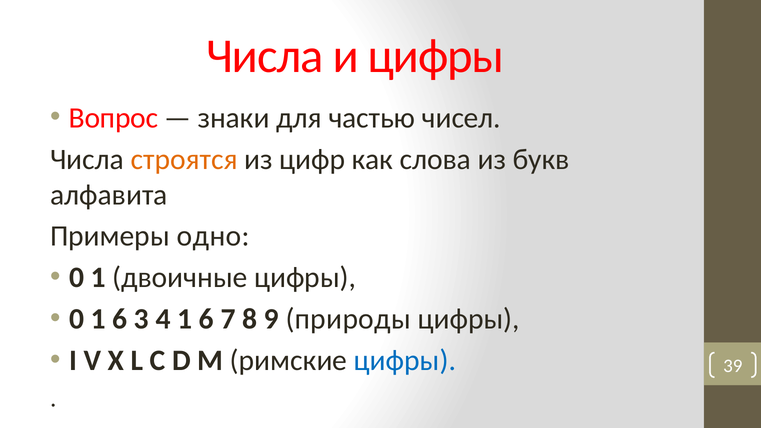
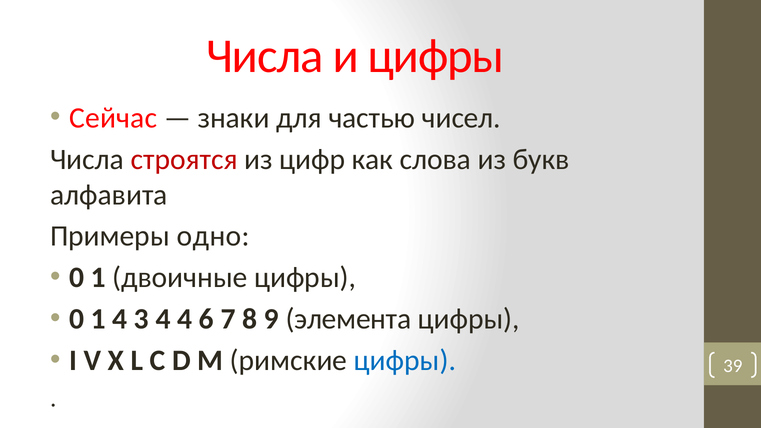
Вопрос: Вопрос -> Сейчас (113, 118)
строятся colour: orange -> red (184, 159)
0 1 6: 6 -> 4 (120, 319)
4 1: 1 -> 4 (185, 319)
природы: природы -> элемента (348, 319)
